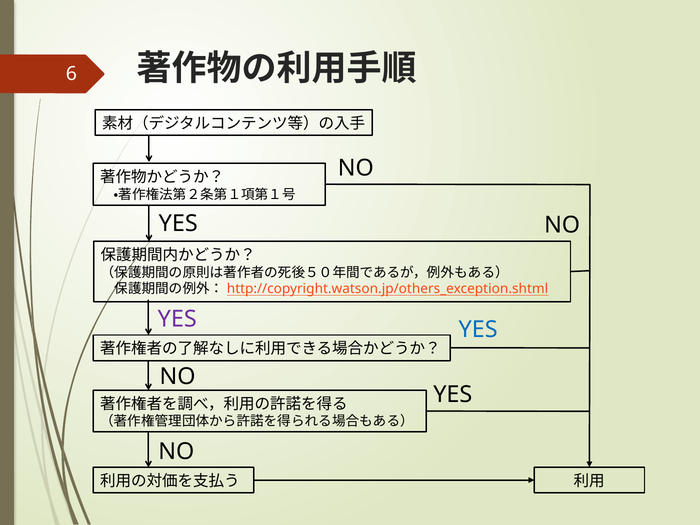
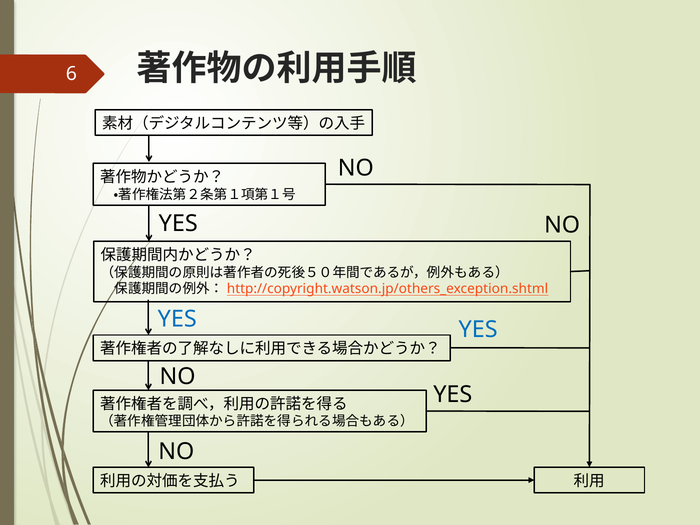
YES colour: purple -> blue (177, 319)
